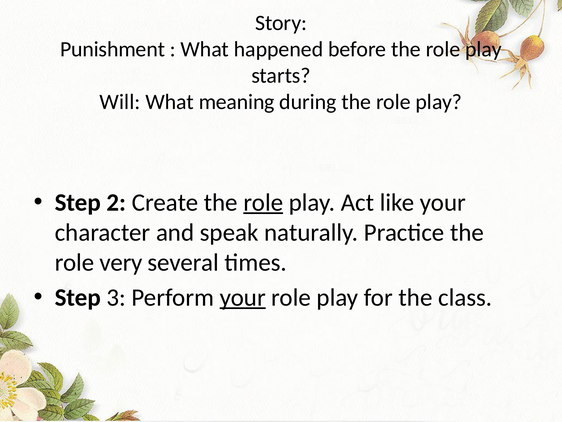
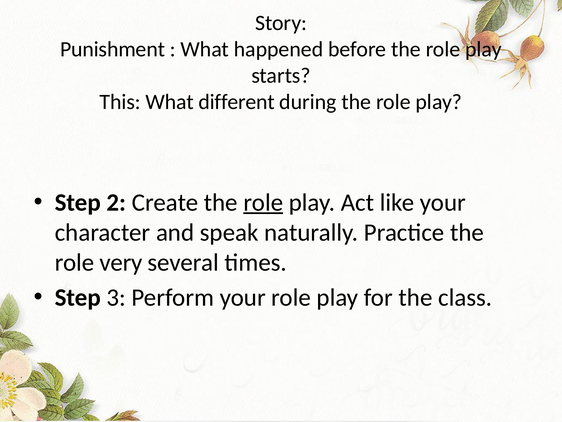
Will: Will -> This (120, 102)
meaning: meaning -> different (237, 102)
your underline: present -> none (243, 297)
